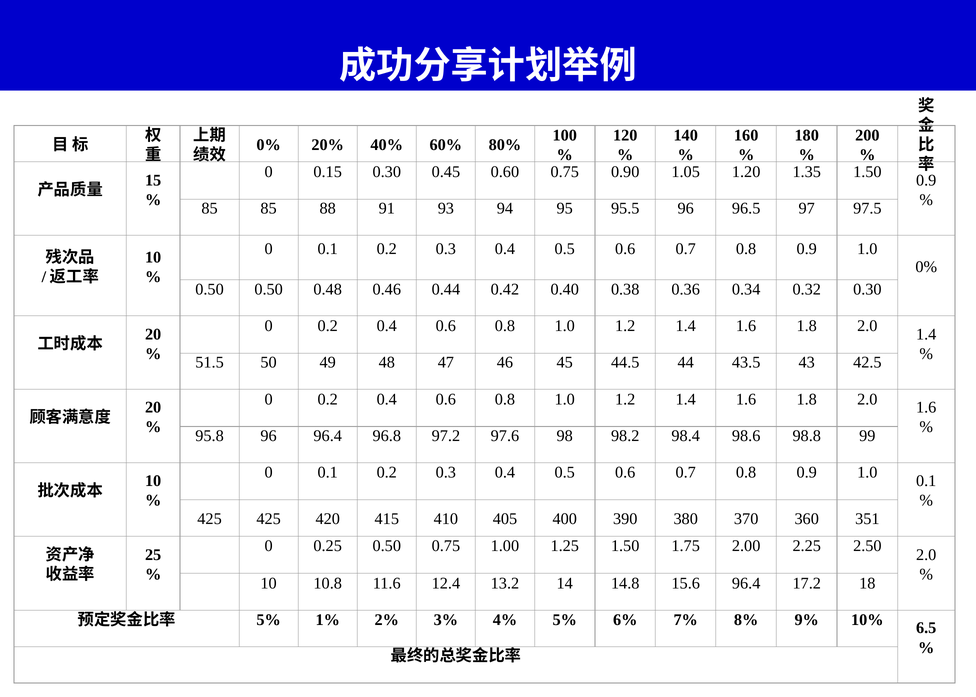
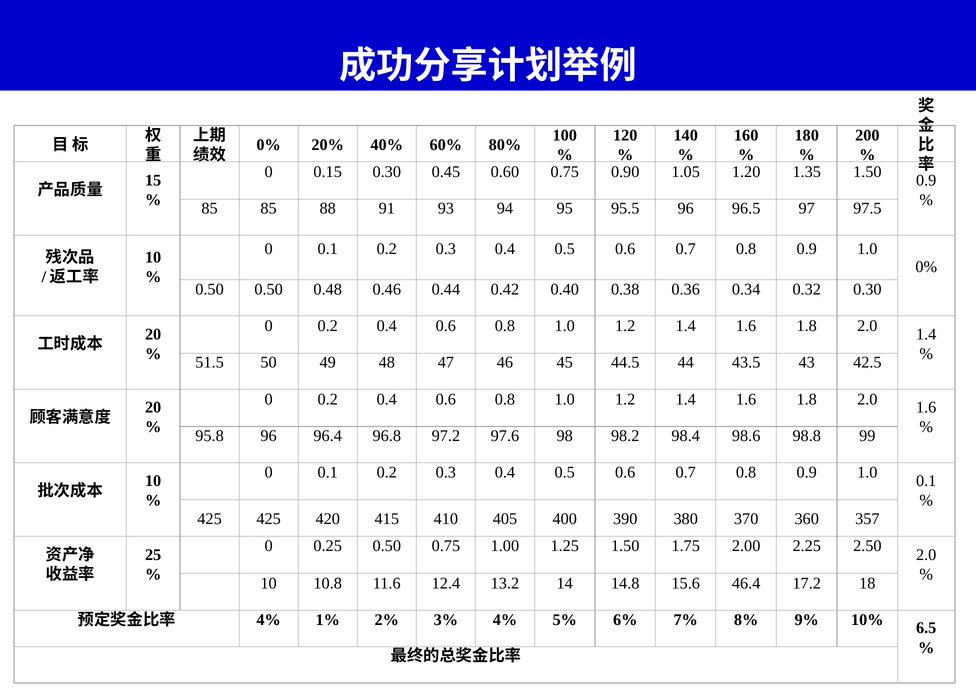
351: 351 -> 357 (867, 519)
15.6 96.4: 96.4 -> 46.4 (746, 583)
5%: 5% -> 4% (269, 620)
